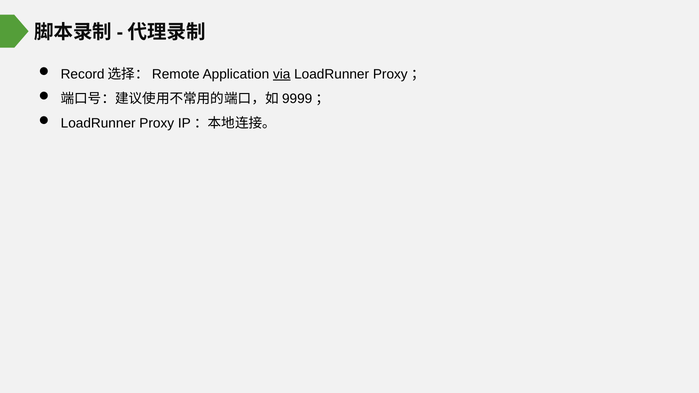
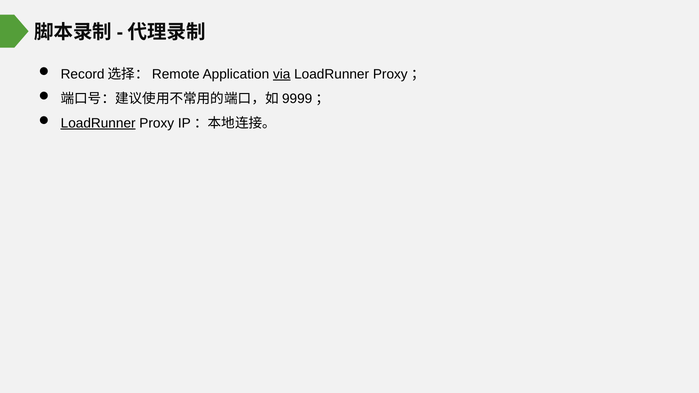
LoadRunner underline: none -> present (98, 123)
